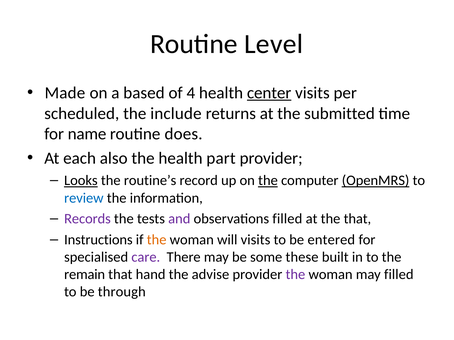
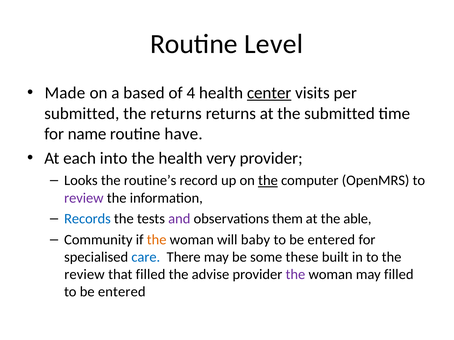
scheduled: scheduled -> submitted (82, 114)
the include: include -> returns (176, 114)
does: does -> have (184, 134)
also: also -> into (114, 159)
part: part -> very (221, 159)
Looks underline: present -> none (81, 181)
OpenMRS underline: present -> none (376, 181)
review colour: blue -> purple (84, 198)
Records colour: purple -> blue (87, 219)
observations filled: filled -> them (287, 219)
the that: that -> able (357, 219)
Instructions: Instructions -> Community (98, 240)
will visits: visits -> baby (255, 240)
care colour: purple -> blue (146, 257)
remain: remain -> review (84, 275)
that hand: hand -> filled (151, 275)
through: through -> entered (122, 292)
